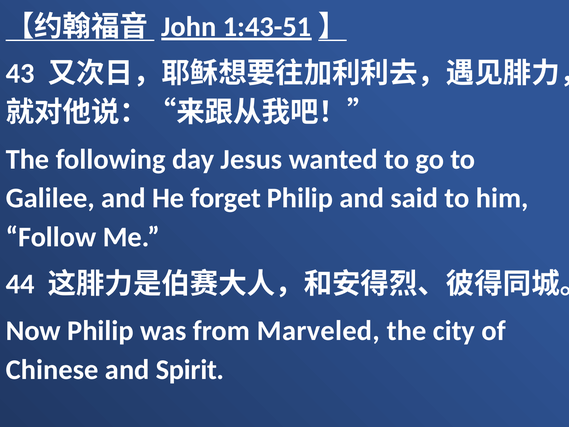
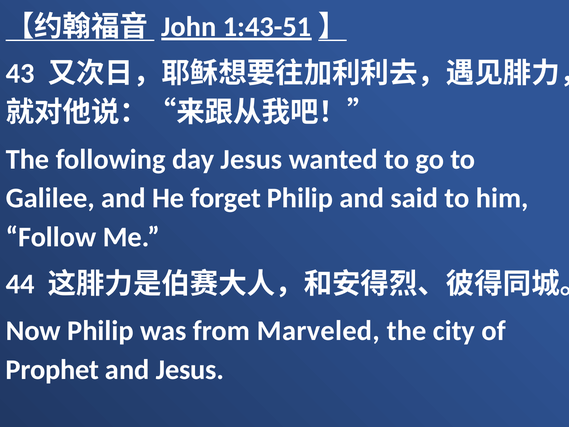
Chinese: Chinese -> Prophet (52, 370)
and Spirit: Spirit -> Jesus (190, 370)
